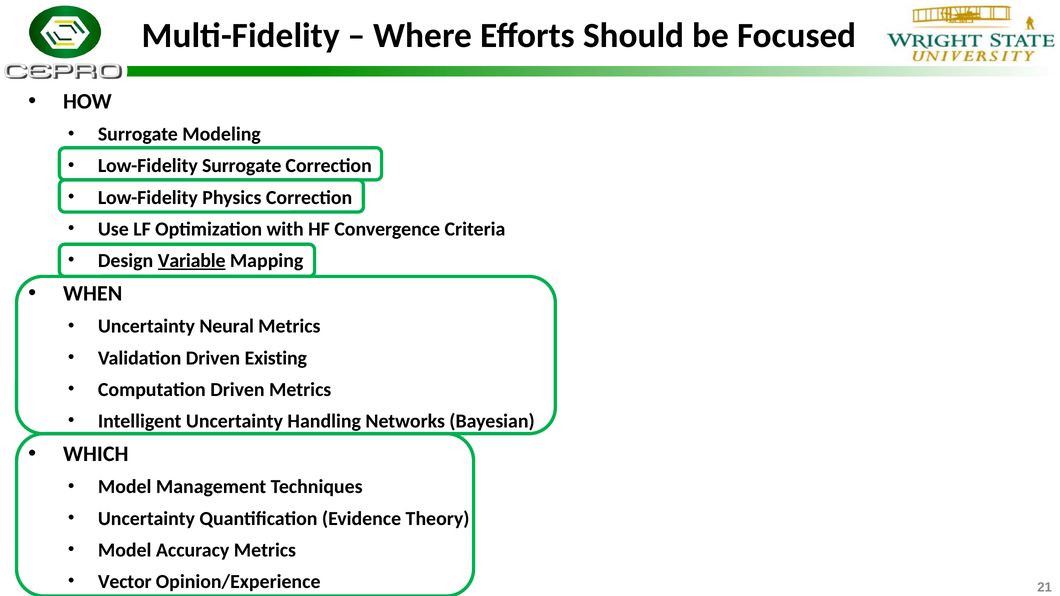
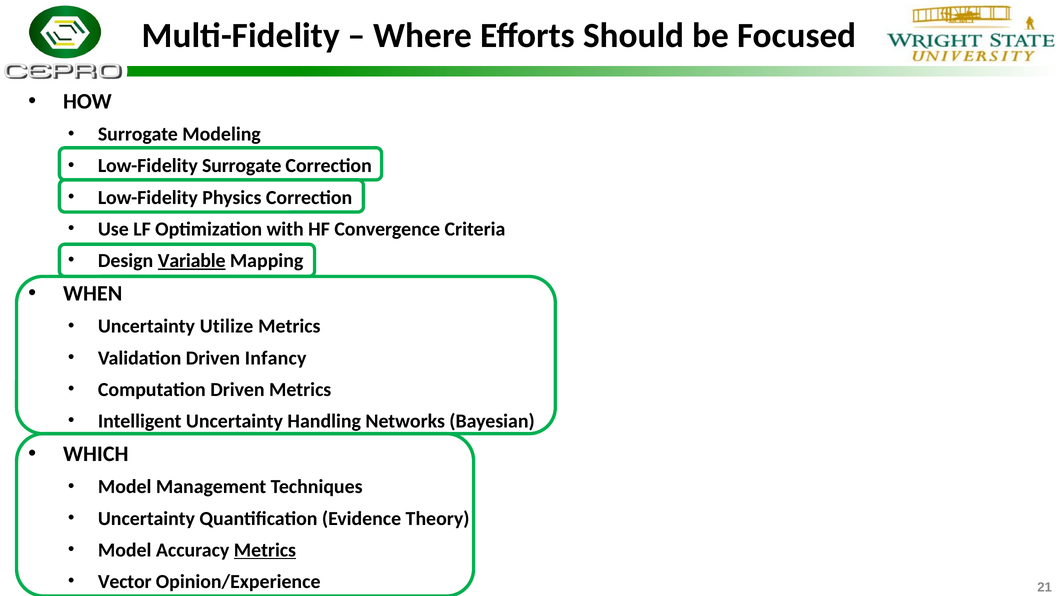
Neural: Neural -> Utilize (227, 327)
Existing: Existing -> Infancy (276, 358)
Metrics underline: none -> present (265, 550)
